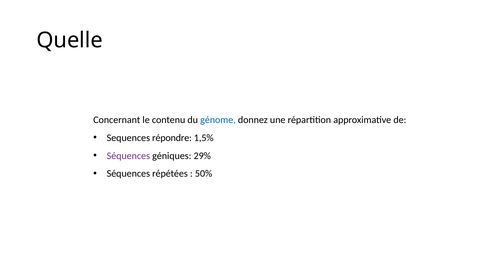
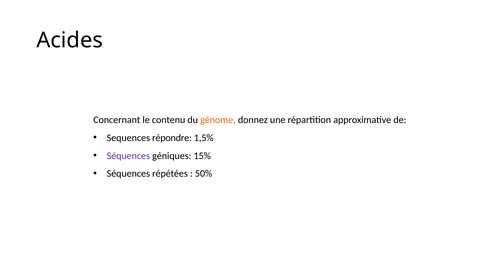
Quelle: Quelle -> Acides (70, 40)
génome colour: blue -> orange (218, 120)
29%: 29% -> 15% (202, 156)
